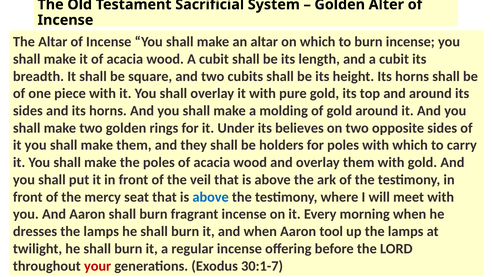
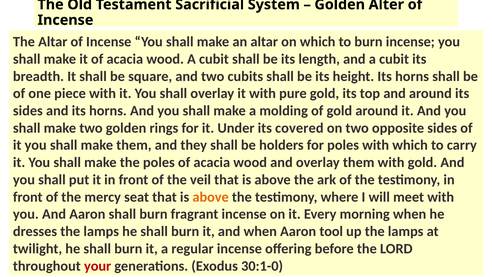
believes: believes -> covered (299, 128)
above colour: blue -> orange (211, 197)
30:1-7: 30:1-7 -> 30:1-0 (262, 266)
